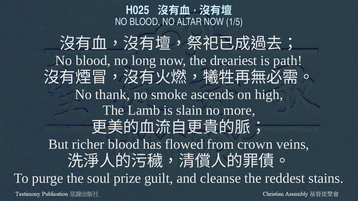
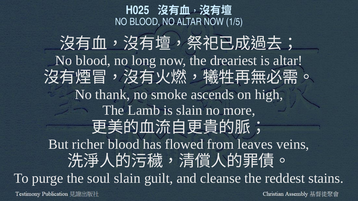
is path: path -> altar (288, 61)
crown: crown -> leaves (255, 145)
soul prize: prize -> slain (127, 179)
